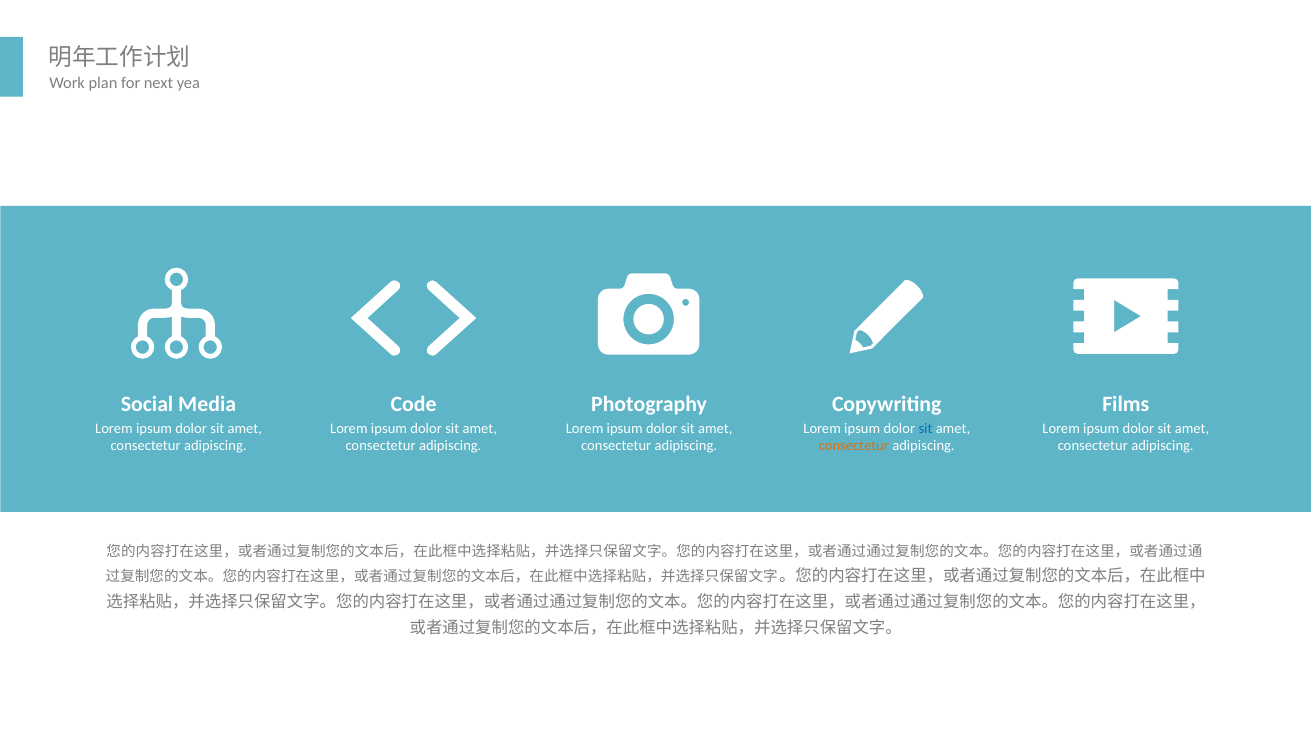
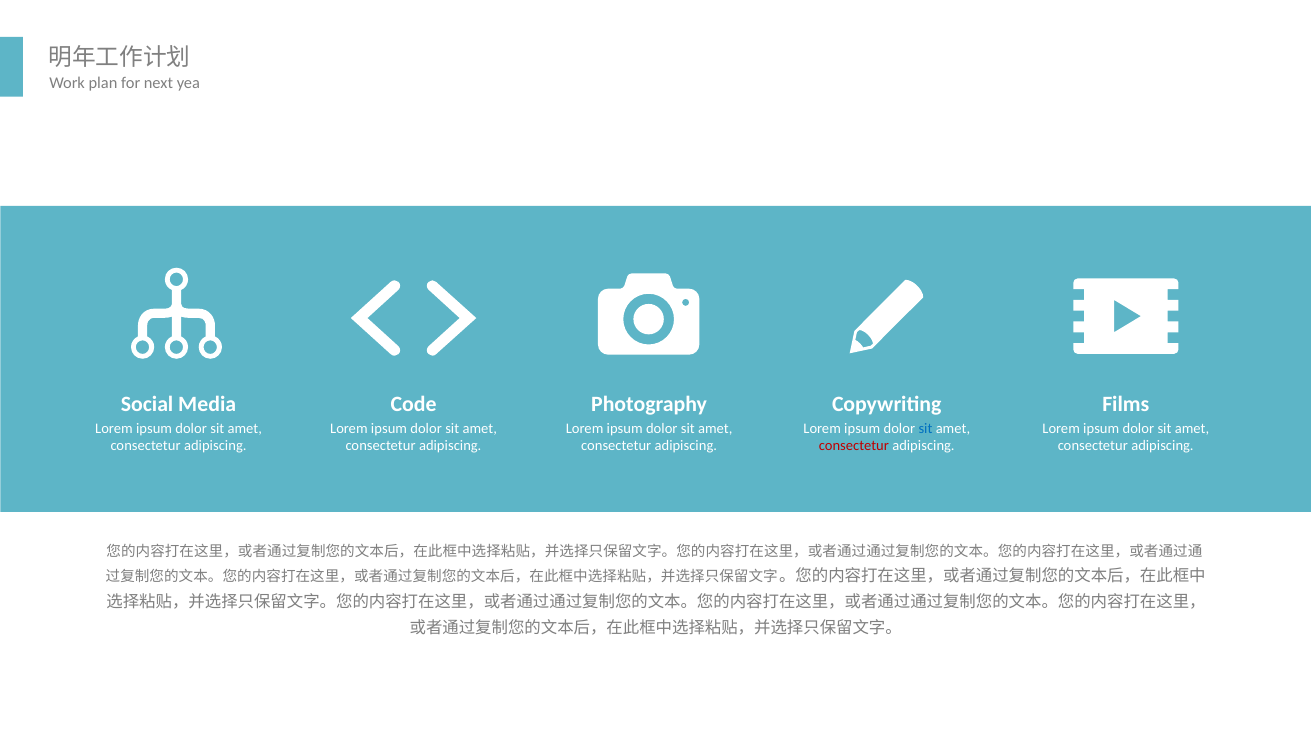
consectetur colour: orange -> red (854, 446)
